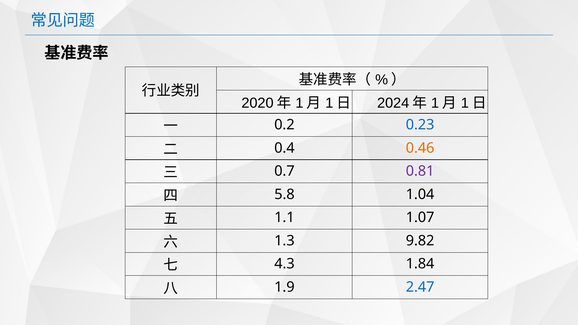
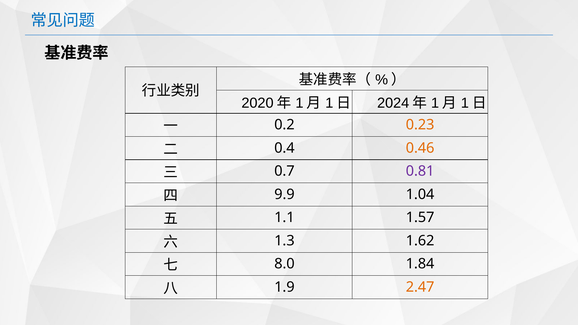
0.23 colour: blue -> orange (420, 125)
5.8: 5.8 -> 9.9 (284, 194)
1.07: 1.07 -> 1.57 (420, 218)
9.82: 9.82 -> 1.62 (420, 241)
4.3: 4.3 -> 8.0 (284, 264)
2.47 colour: blue -> orange (420, 287)
